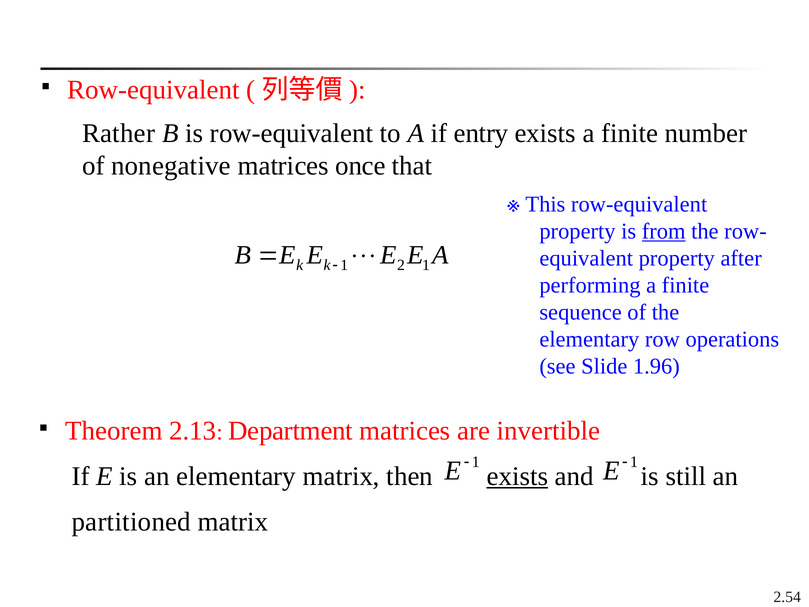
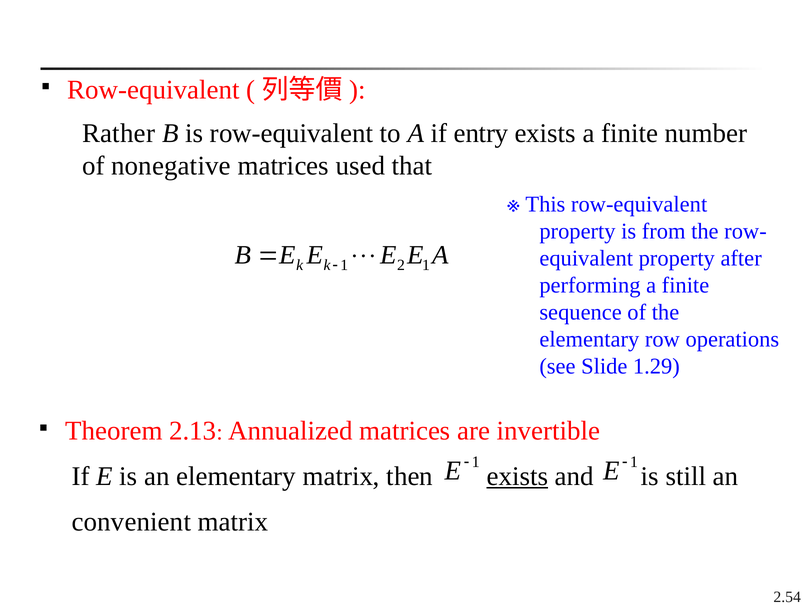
once: once -> used (360, 166)
from underline: present -> none (664, 231)
1.96: 1.96 -> 1.29 (656, 366)
Department: Department -> Annualized (290, 431)
partitioned: partitioned -> convenient (131, 521)
